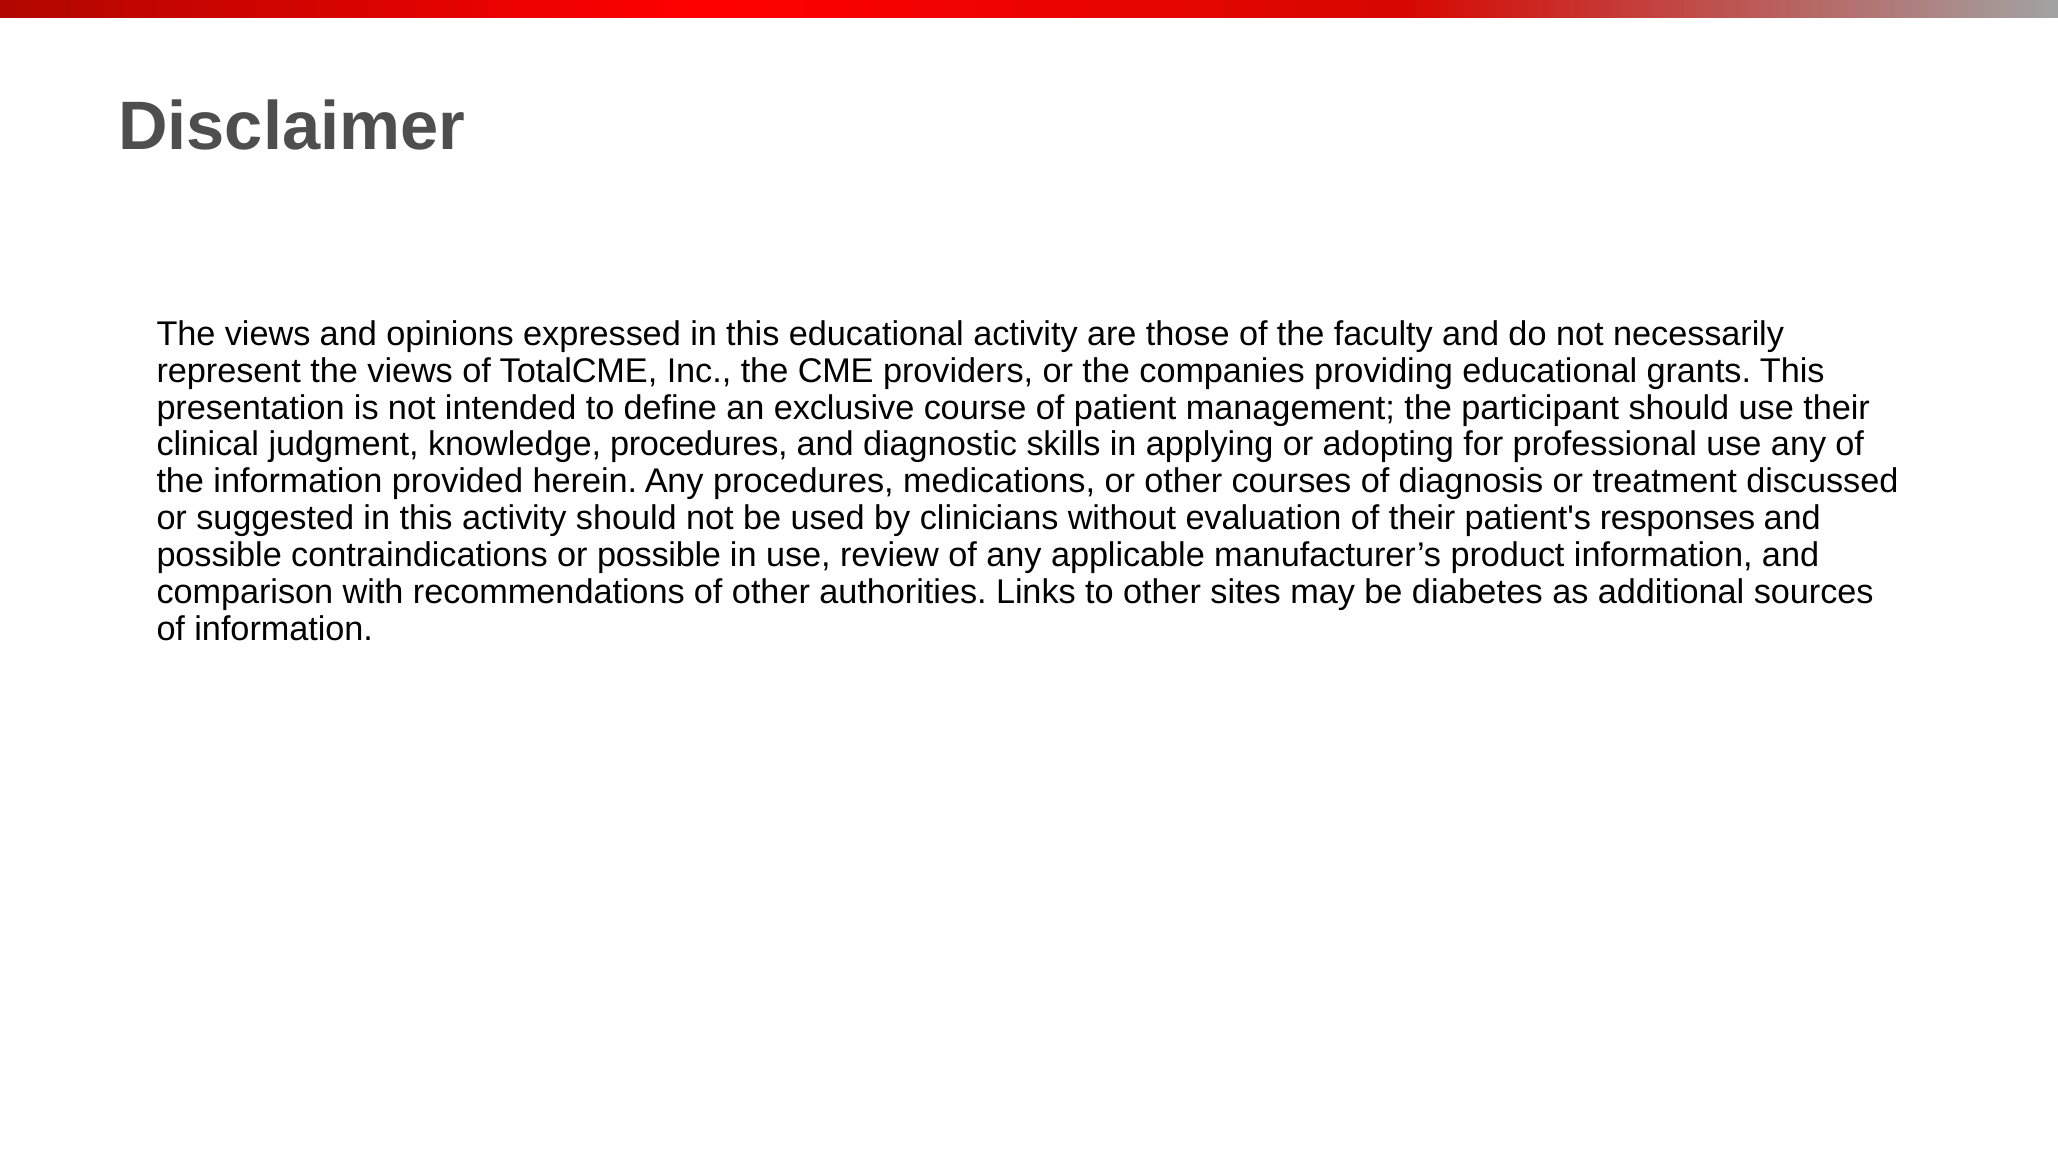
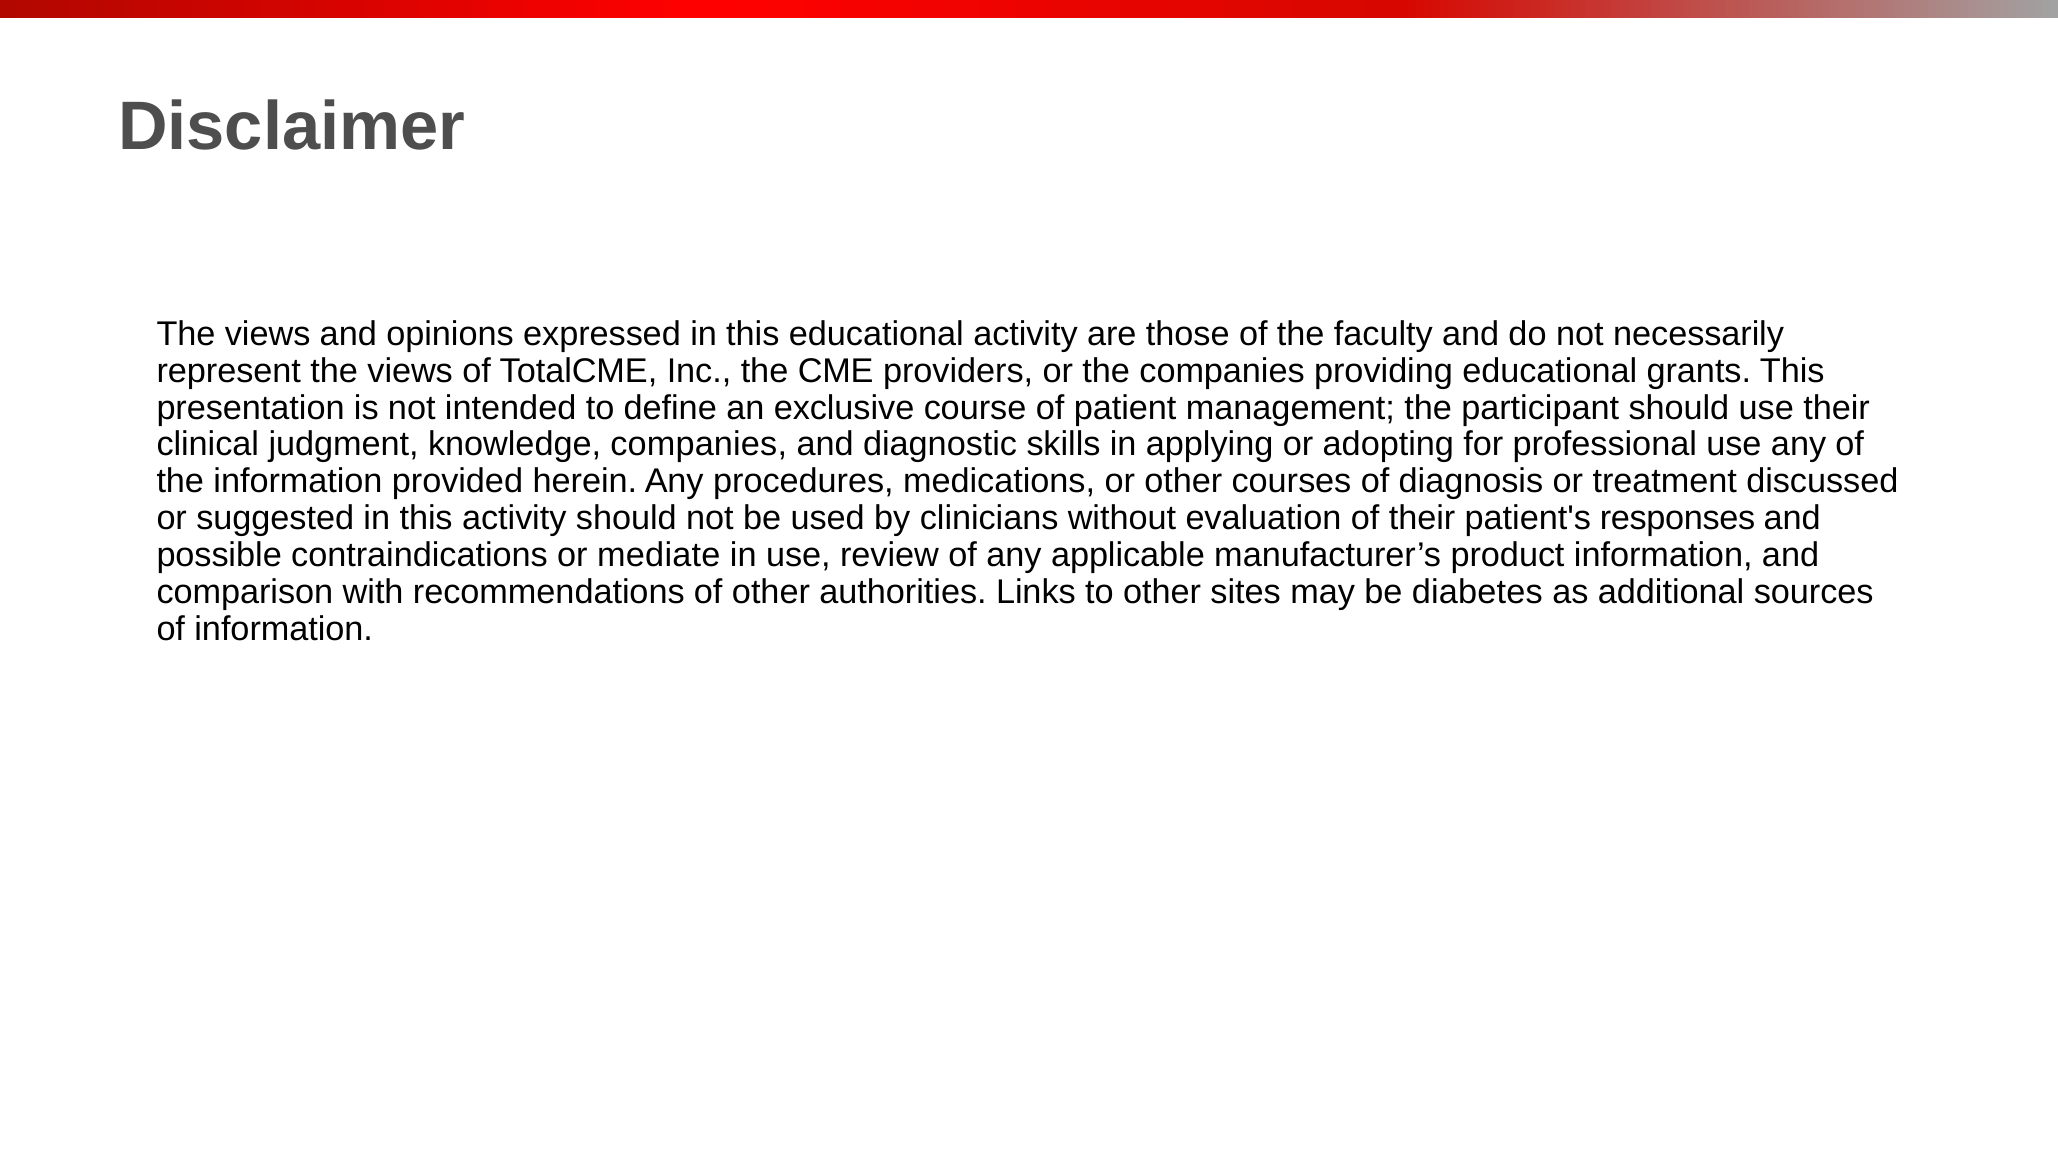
knowledge procedures: procedures -> companies (699, 445)
or possible: possible -> mediate (659, 556)
